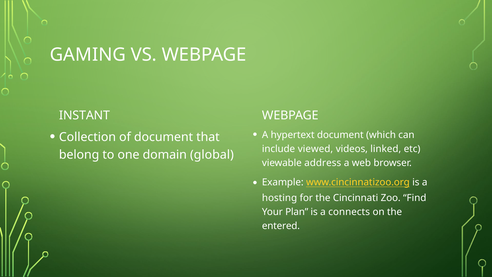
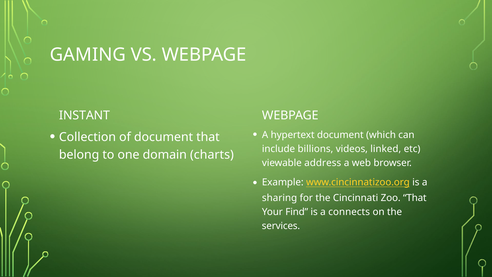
viewed: viewed -> billions (315, 149)
global: global -> charts (212, 155)
hosting: hosting -> sharing (280, 198)
Zoo Find: Find -> That (415, 198)
Plan: Plan -> Find (297, 212)
entered: entered -> services (281, 226)
